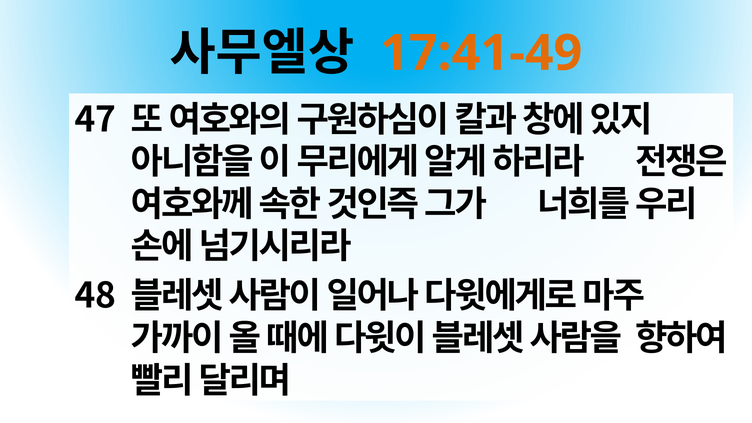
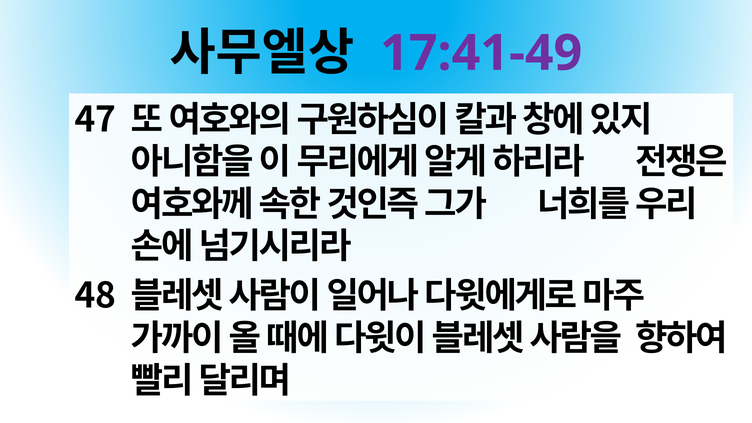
17:41-49 colour: orange -> purple (481, 53)
